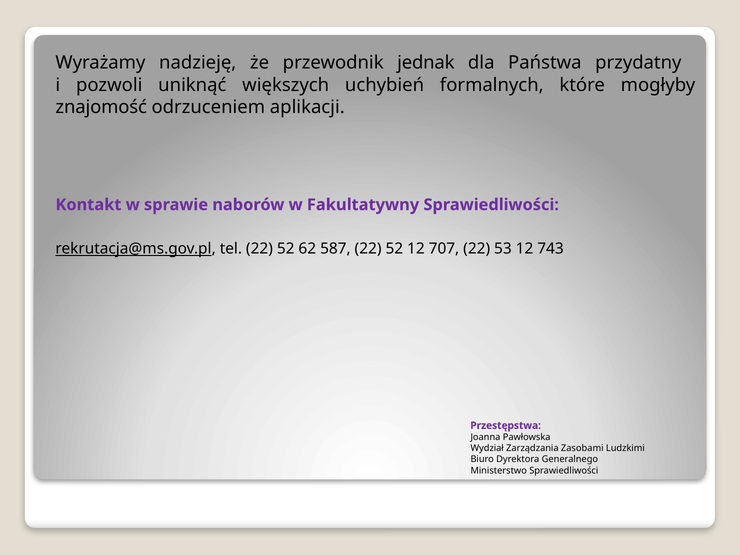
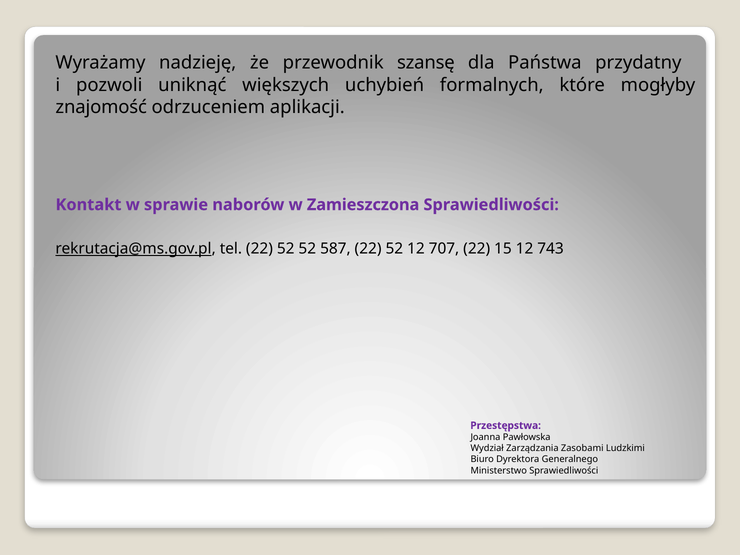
jednak: jednak -> szansę (426, 63)
Fakultatywny: Fakultatywny -> Zamieszczona (363, 205)
52 62: 62 -> 52 (307, 249)
53: 53 -> 15 (503, 249)
